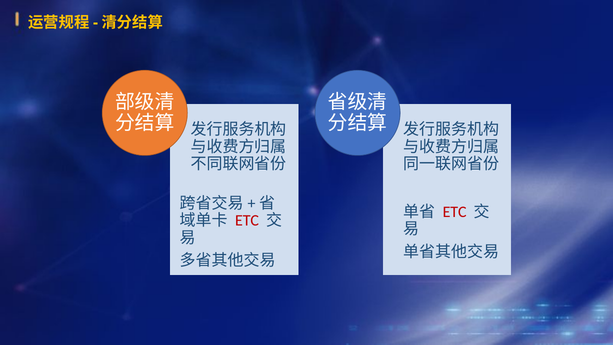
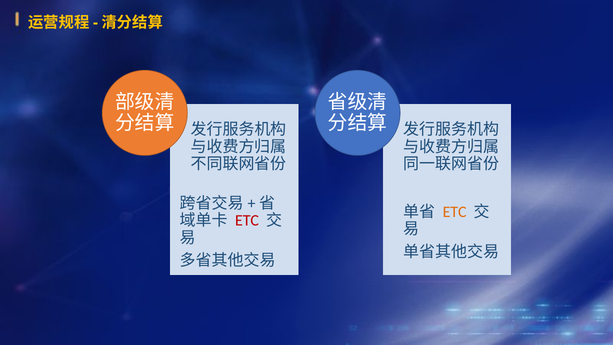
ETC colour: red -> orange (455, 212)
